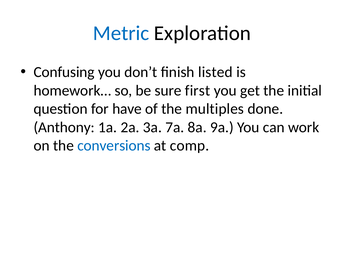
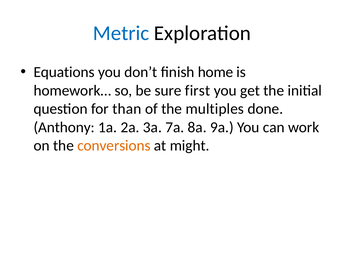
Confusing: Confusing -> Equations (64, 72)
listed: listed -> home (216, 72)
have: have -> than (127, 109)
conversions colour: blue -> orange (114, 146)
comp: comp -> might (190, 146)
